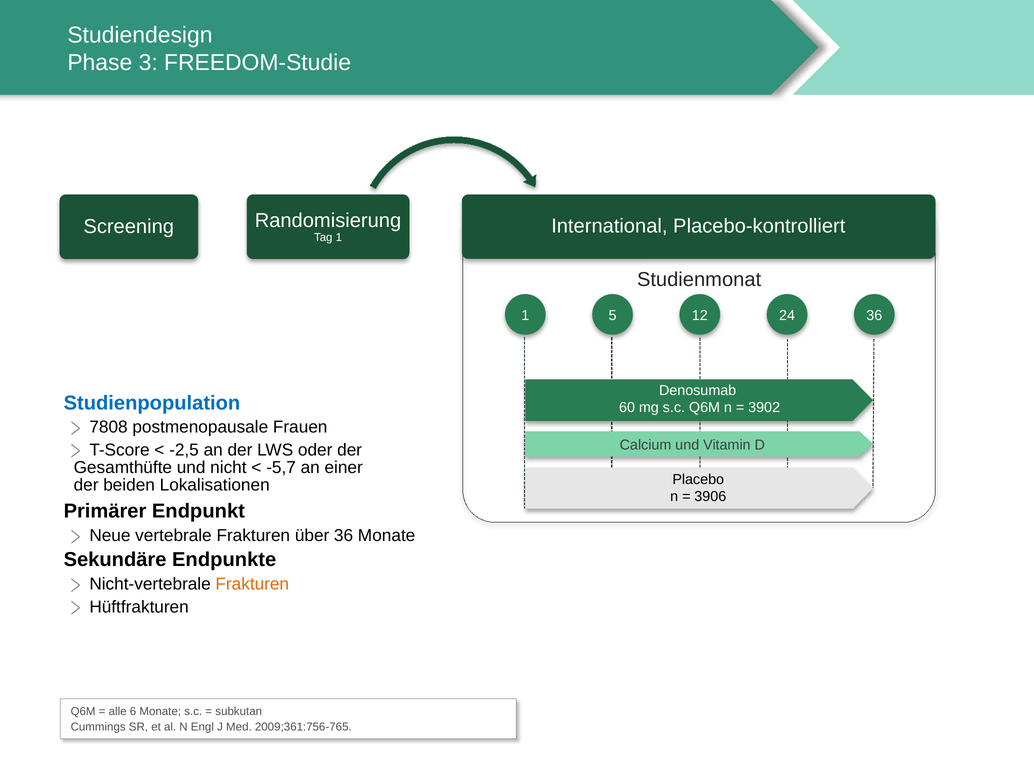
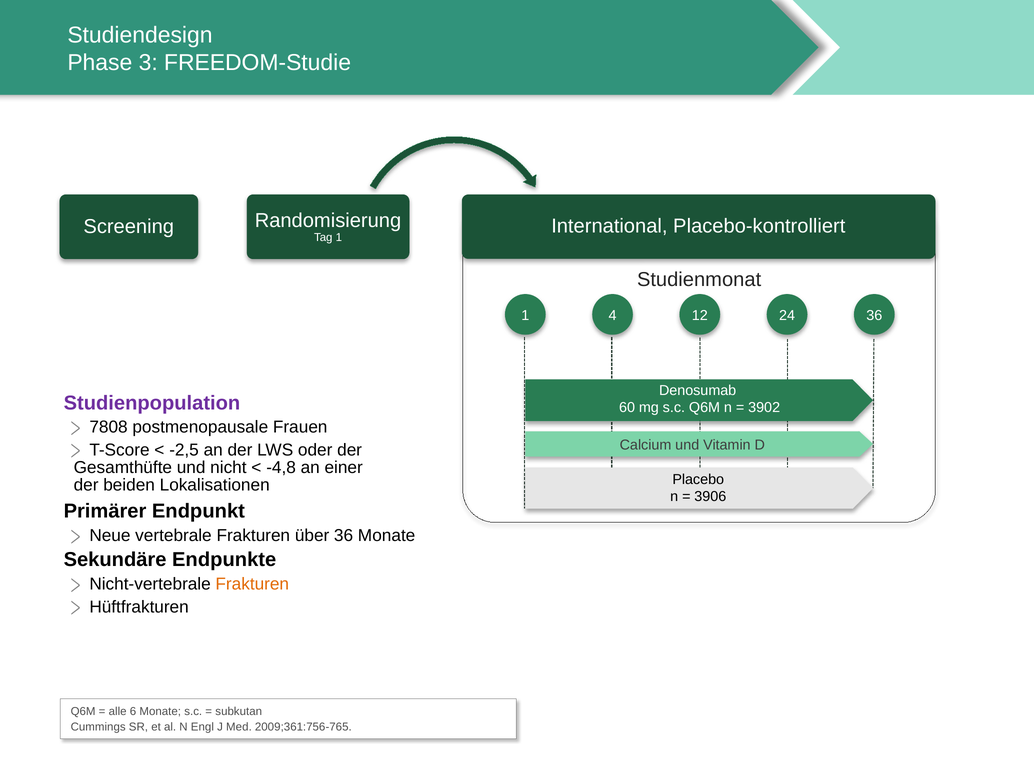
5: 5 -> 4 (613, 315)
Studienpopulation colour: blue -> purple (152, 403)
-5,7: -5,7 -> -4,8 (281, 467)
